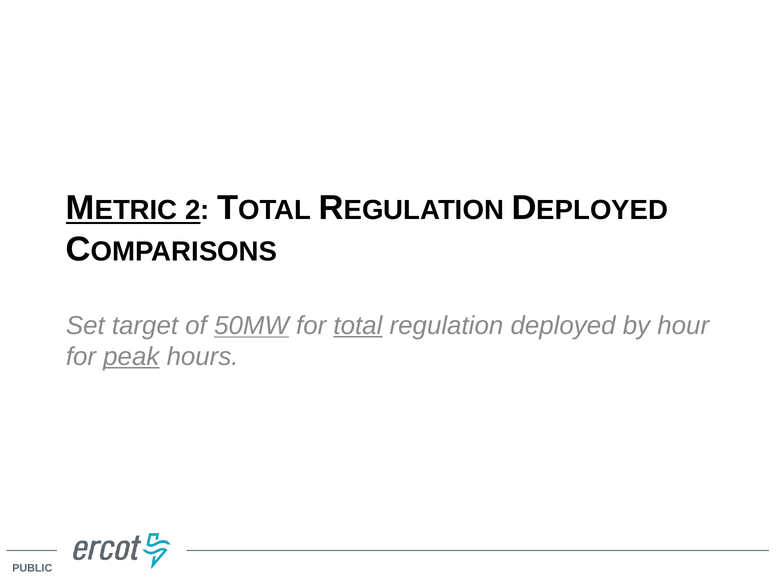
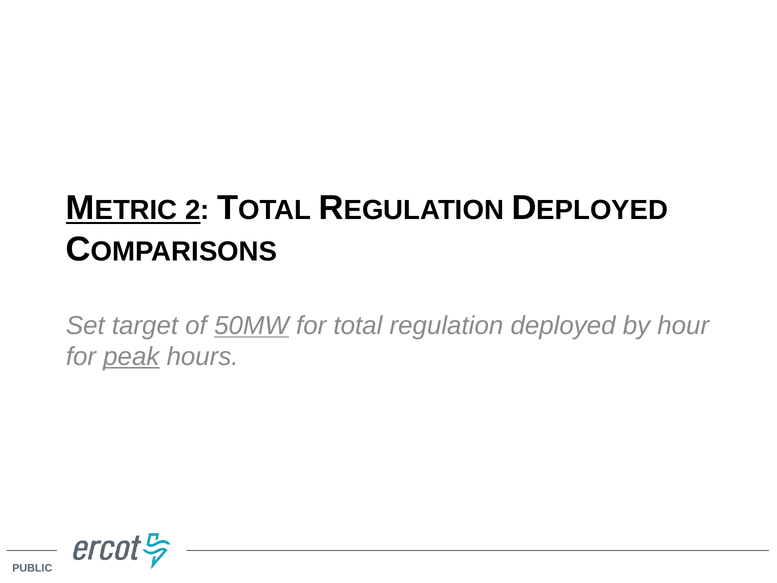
total underline: present -> none (358, 325)
